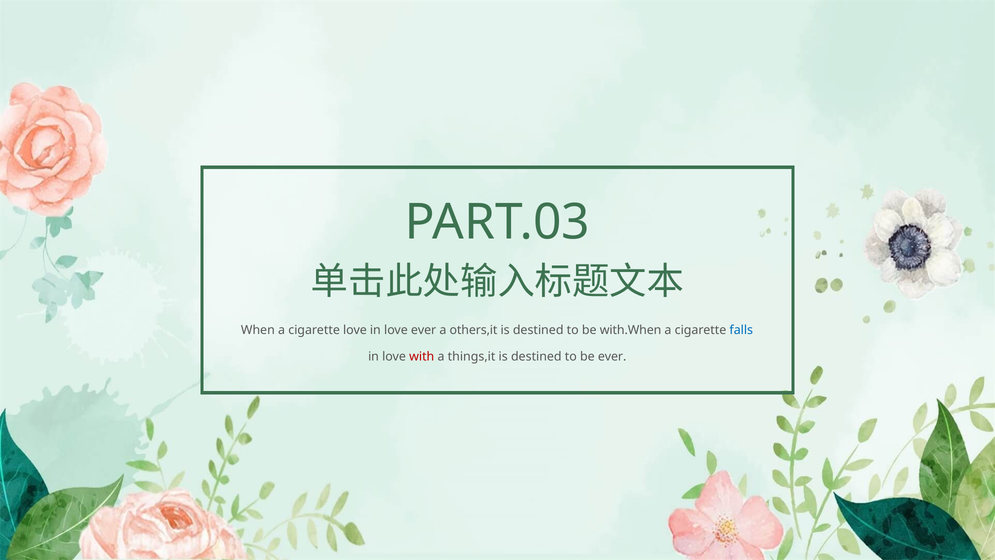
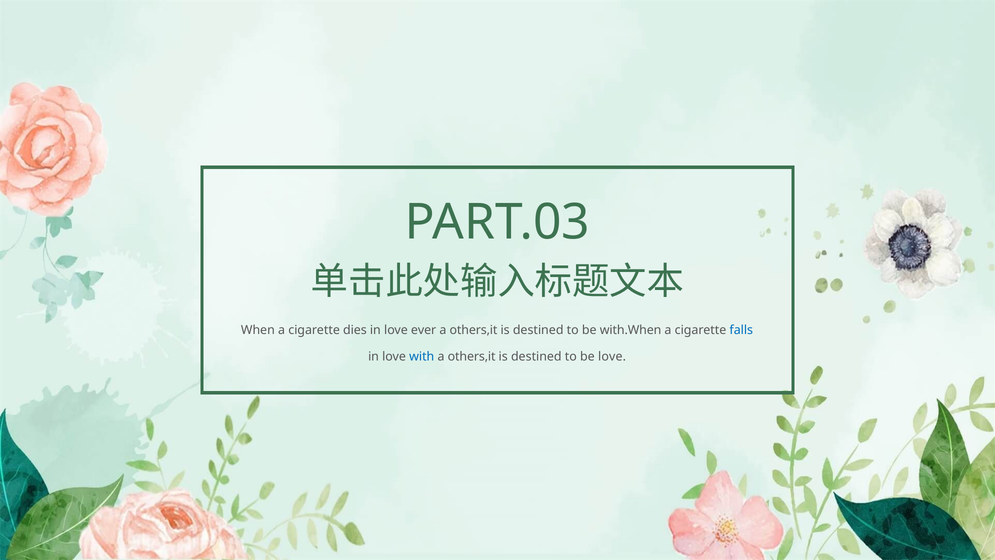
cigarette love: love -> dies (355, 330)
with colour: red -> blue (422, 357)
things,it: things,it -> others,it (472, 357)
be ever: ever -> love (612, 357)
